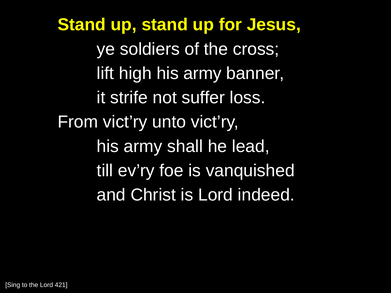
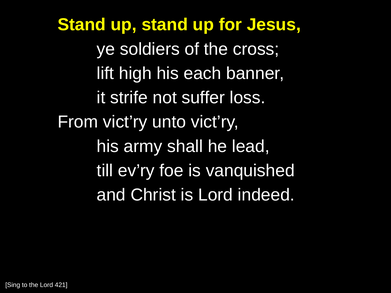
high his army: army -> each (202, 73)
